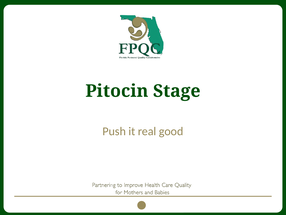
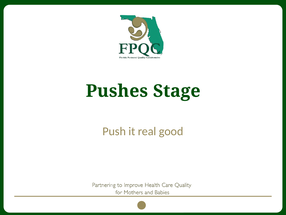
Pitocin: Pitocin -> Pushes (117, 91)
